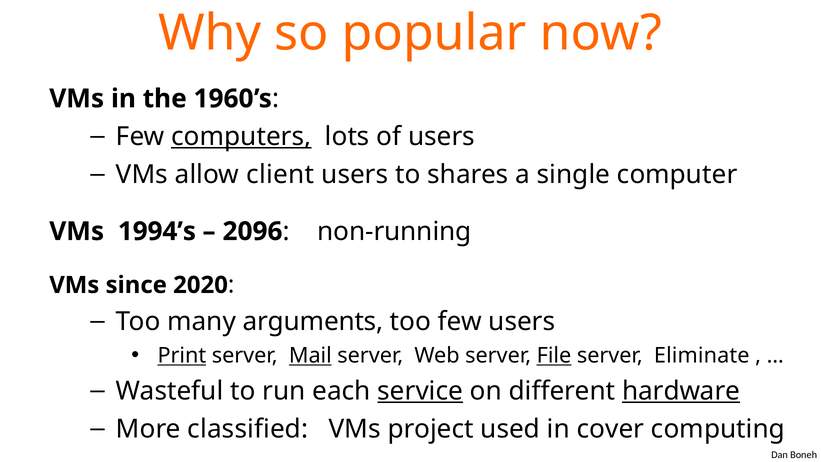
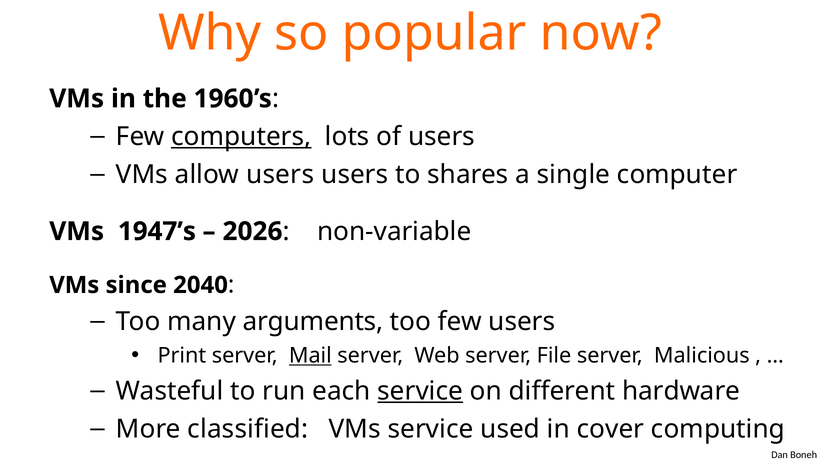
allow client: client -> users (280, 174)
1994’s: 1994’s -> 1947’s (157, 231)
2096: 2096 -> 2026 (253, 231)
non-running: non-running -> non-variable (394, 231)
2020: 2020 -> 2040 (201, 285)
Print underline: present -> none (182, 355)
File underline: present -> none (554, 355)
Eliminate: Eliminate -> Malicious (702, 355)
hardware underline: present -> none (681, 391)
VMs project: project -> service (431, 429)
